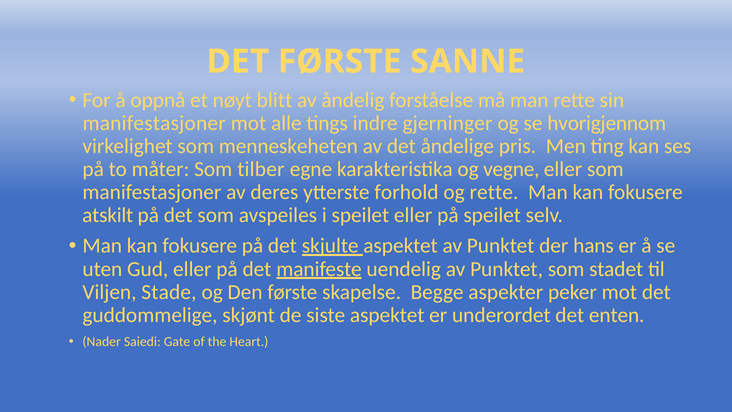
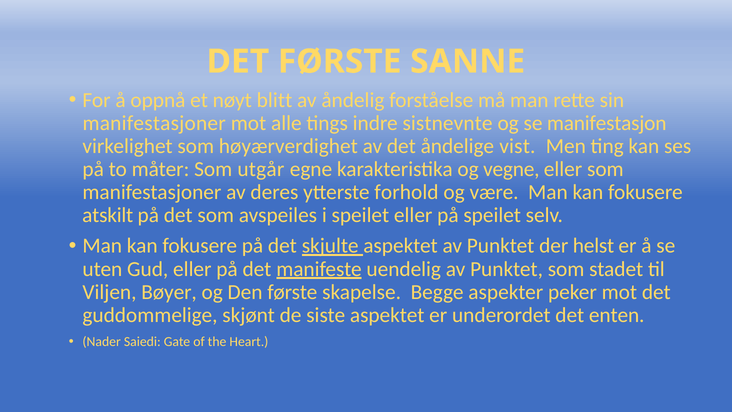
gjerninger: gjerninger -> sistnevnte (448, 123)
hvorigjennom: hvorigjennom -> manifestasjon (607, 123)
menneskeheten: menneskeheten -> høyærverdighet (288, 146)
pris: pris -> vist (517, 146)
tilber: tilber -> utgår (261, 169)
og rette: rette -> være (494, 192)
hans: hans -> helst (594, 246)
Stade: Stade -> Bøyer (169, 292)
